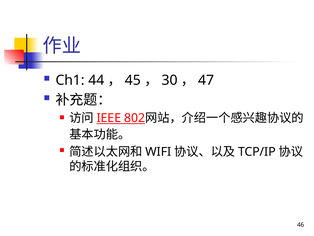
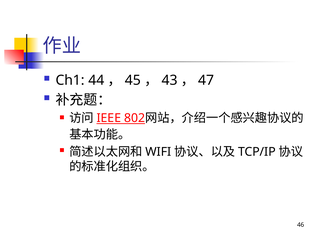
30: 30 -> 43 (170, 80)
